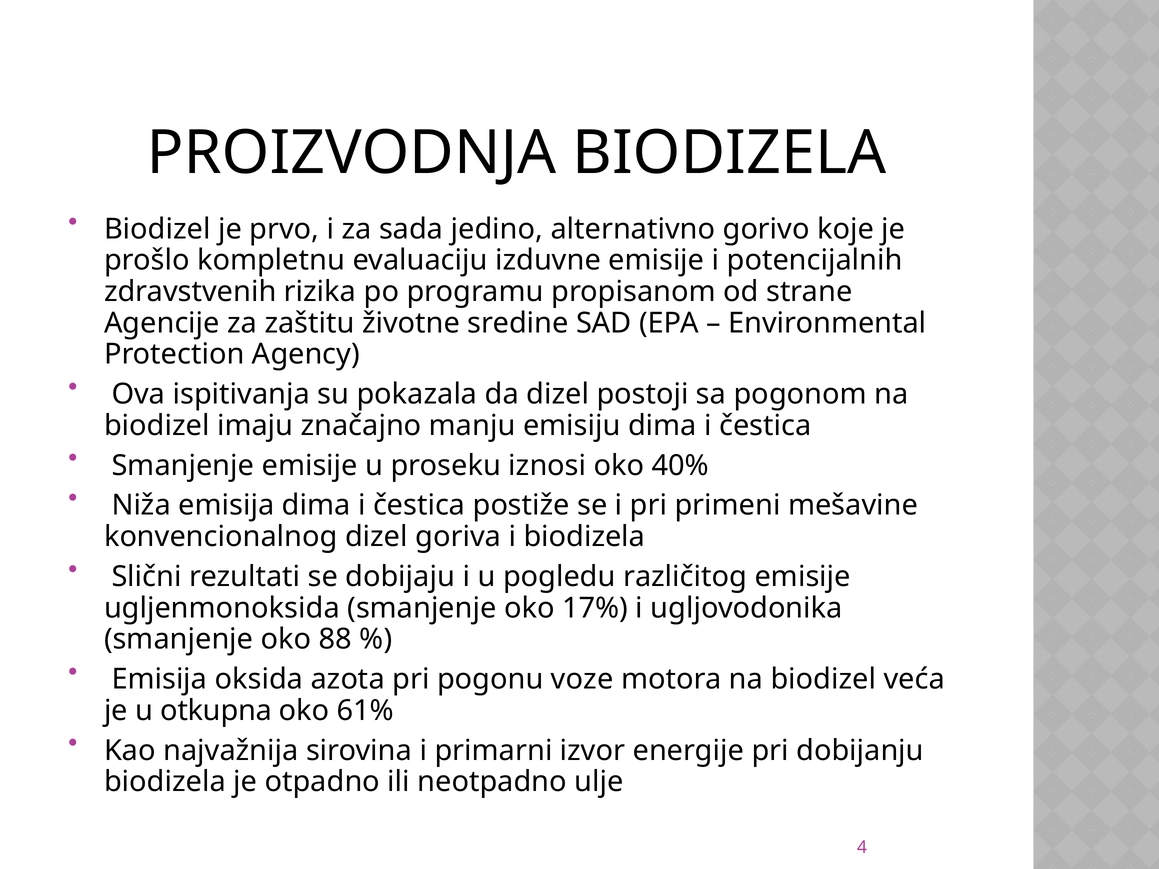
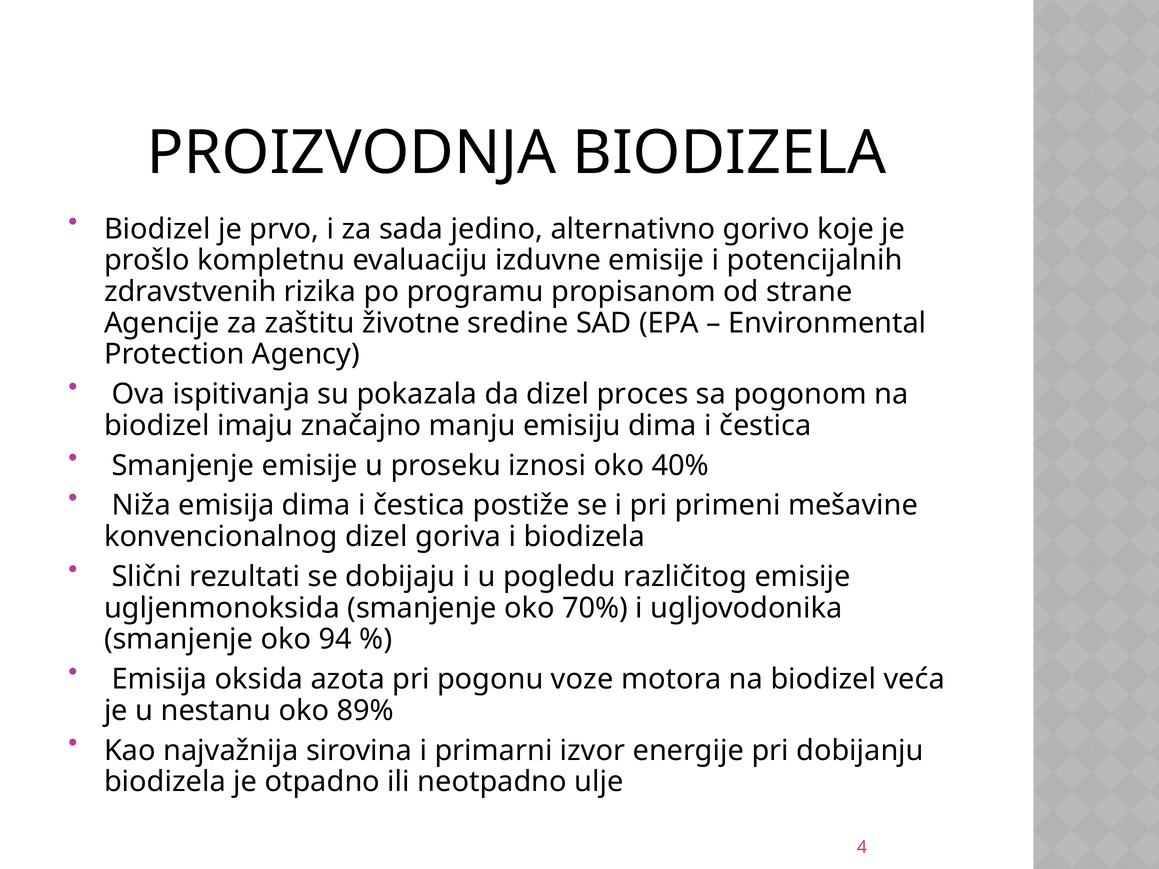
postoji: postoji -> proces (643, 394)
17%: 17% -> 70% (595, 608)
88: 88 -> 94 (335, 639)
otkupna: otkupna -> nestanu (216, 711)
61%: 61% -> 89% (365, 711)
